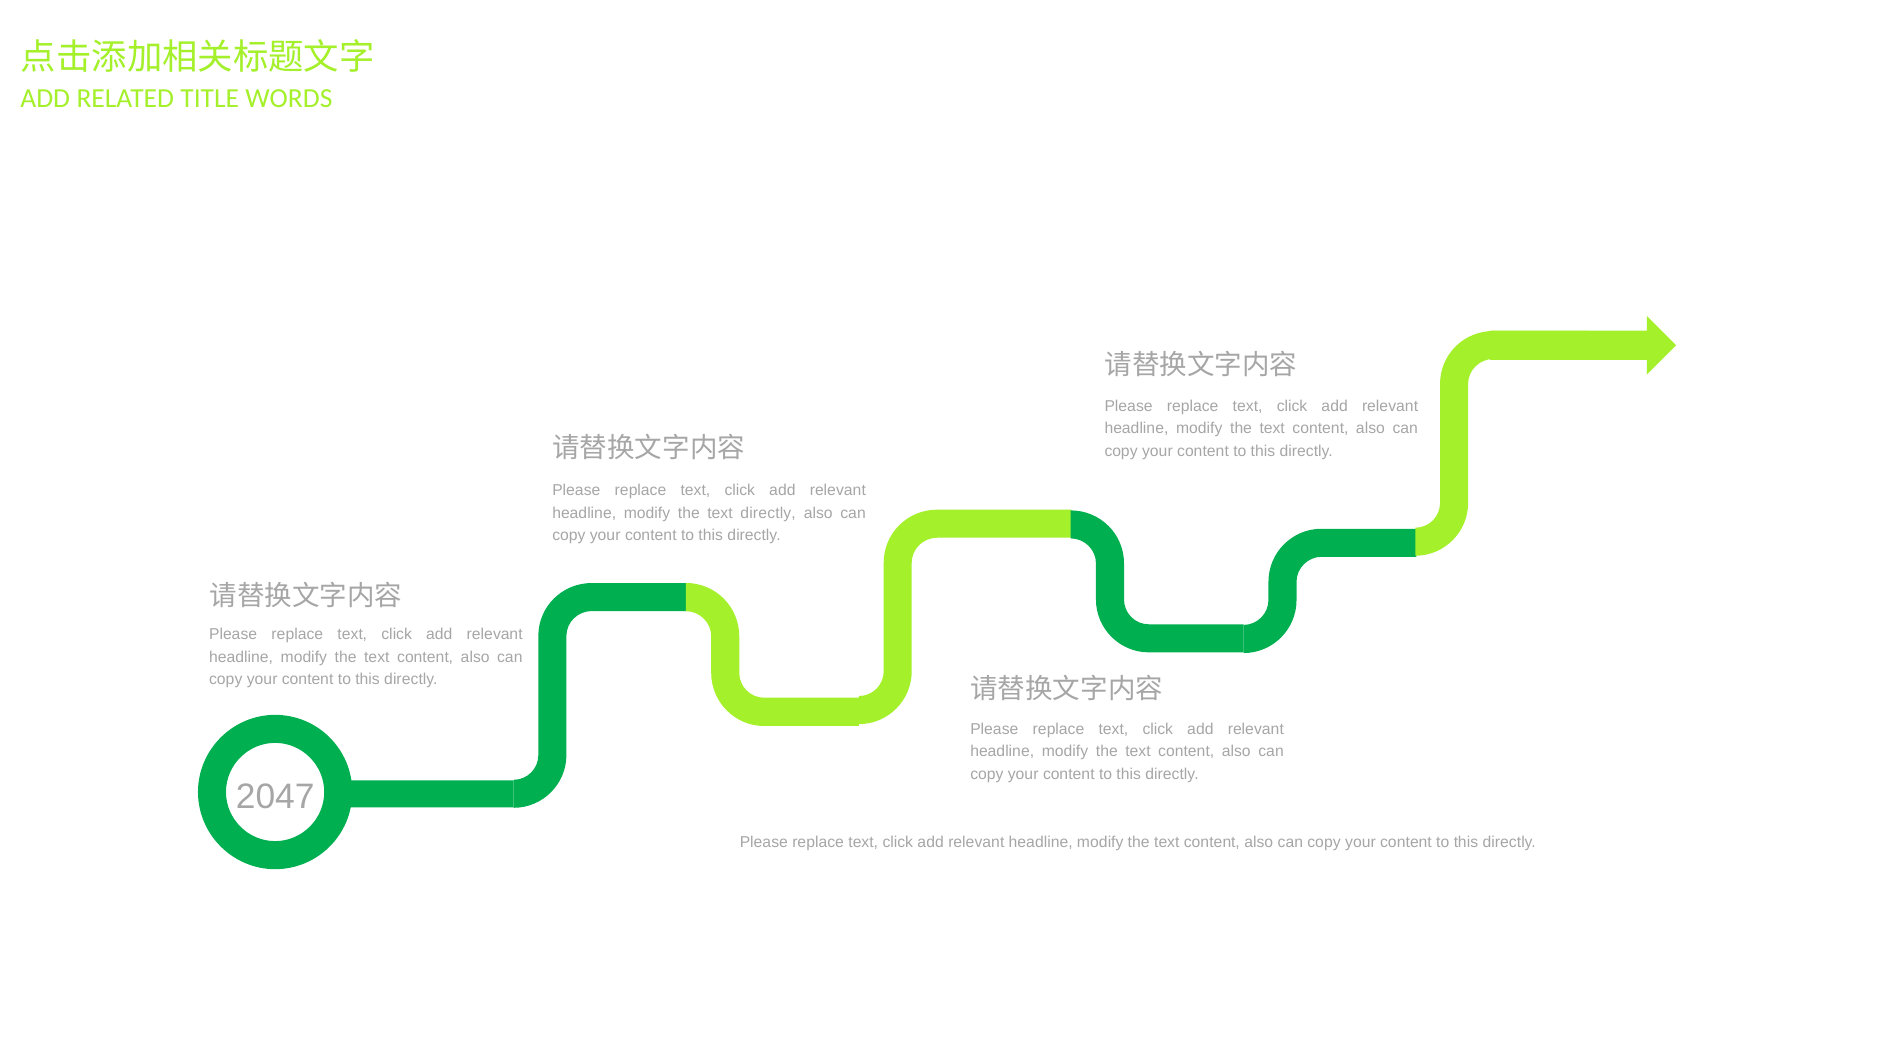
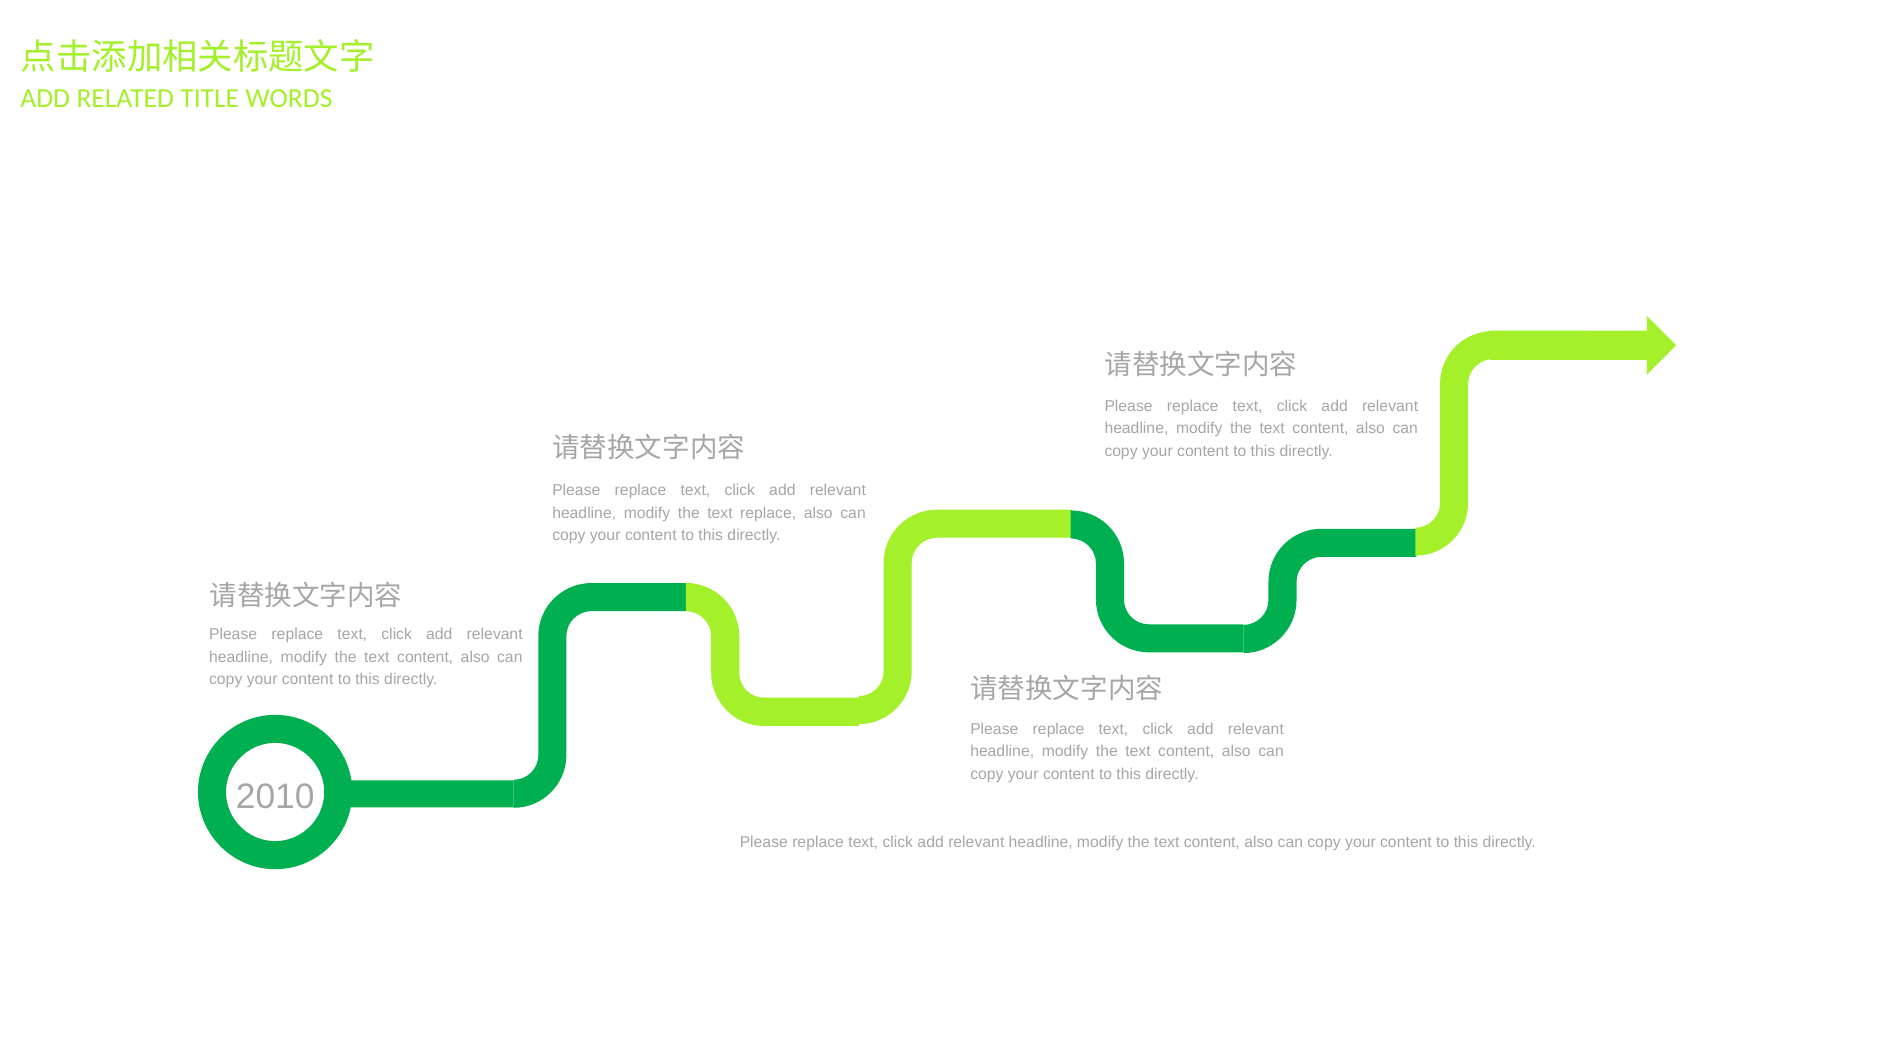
text directly: directly -> replace (768, 513)
2047: 2047 -> 2010 (275, 797)
